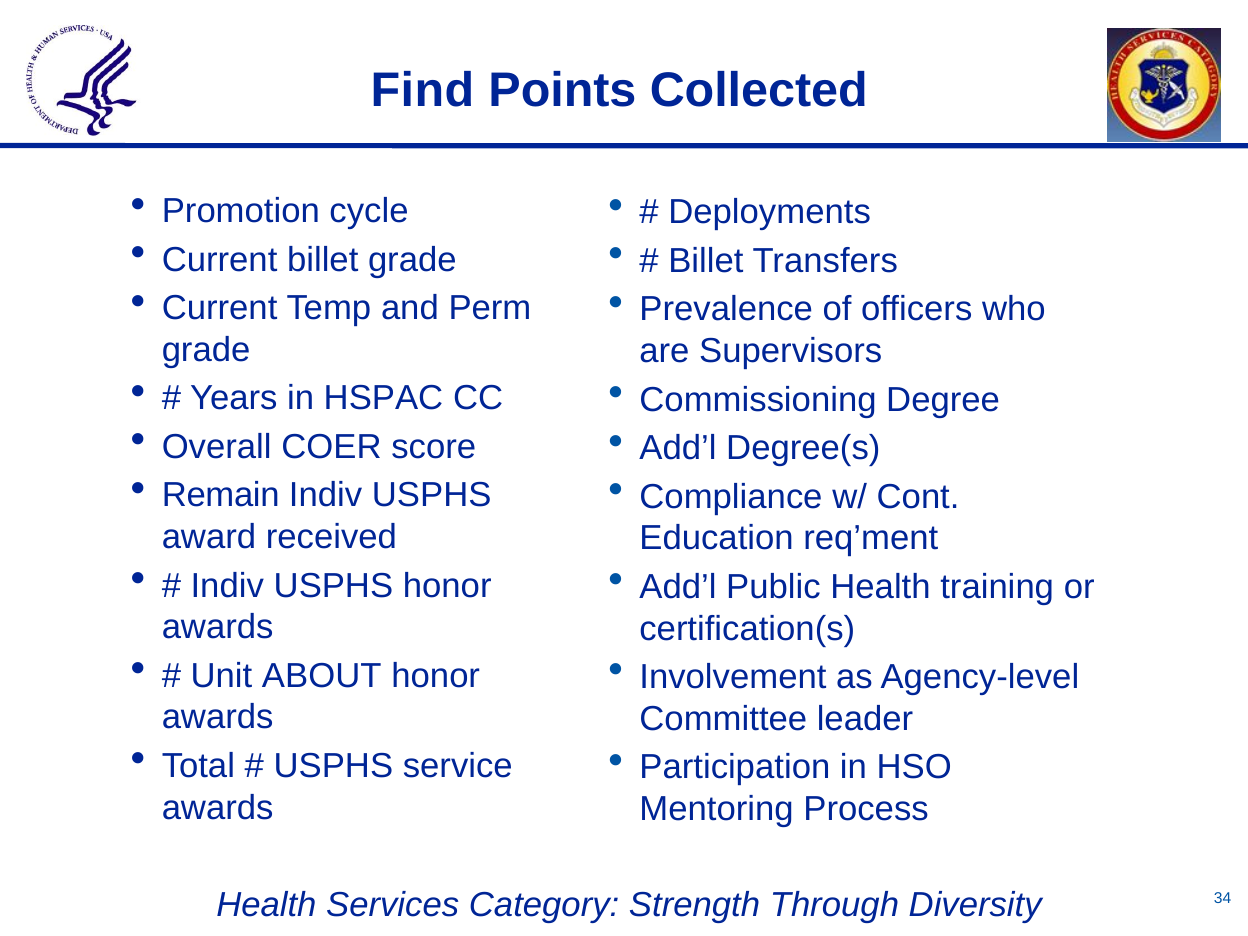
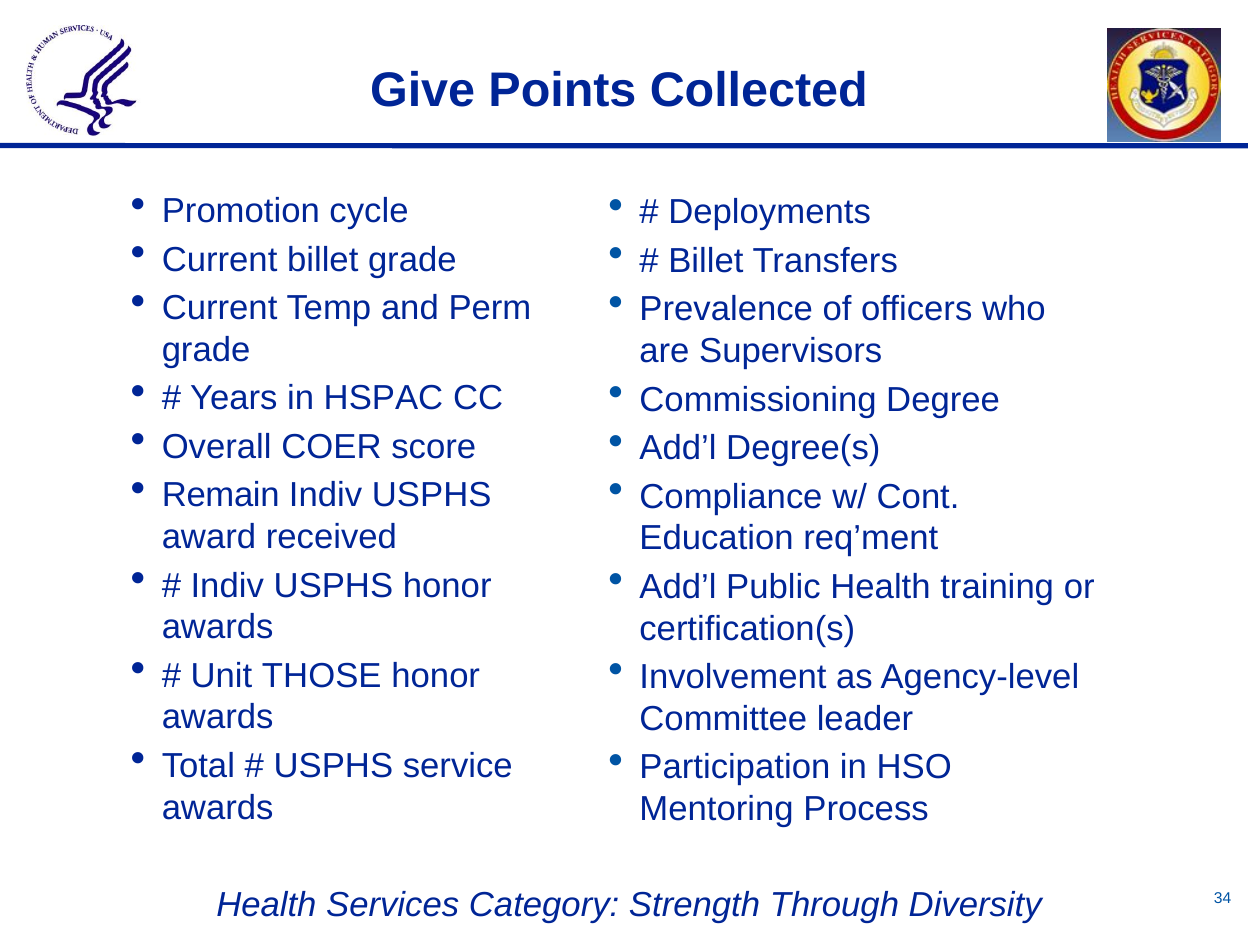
Find: Find -> Give (423, 90)
ABOUT: ABOUT -> THOSE (322, 676)
